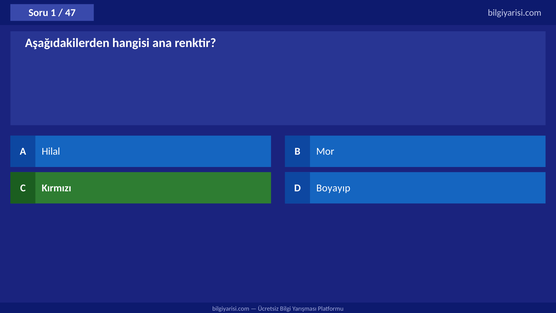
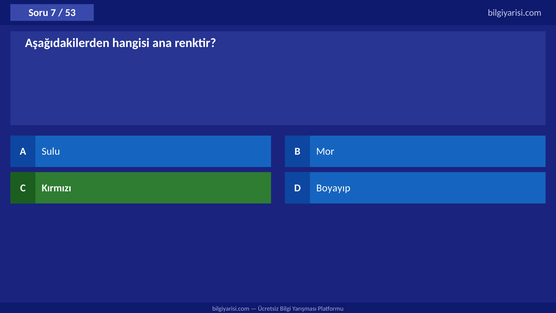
1: 1 -> 7 (53, 13)
47: 47 -> 53 (70, 13)
Hilal: Hilal -> Sulu (51, 151)
